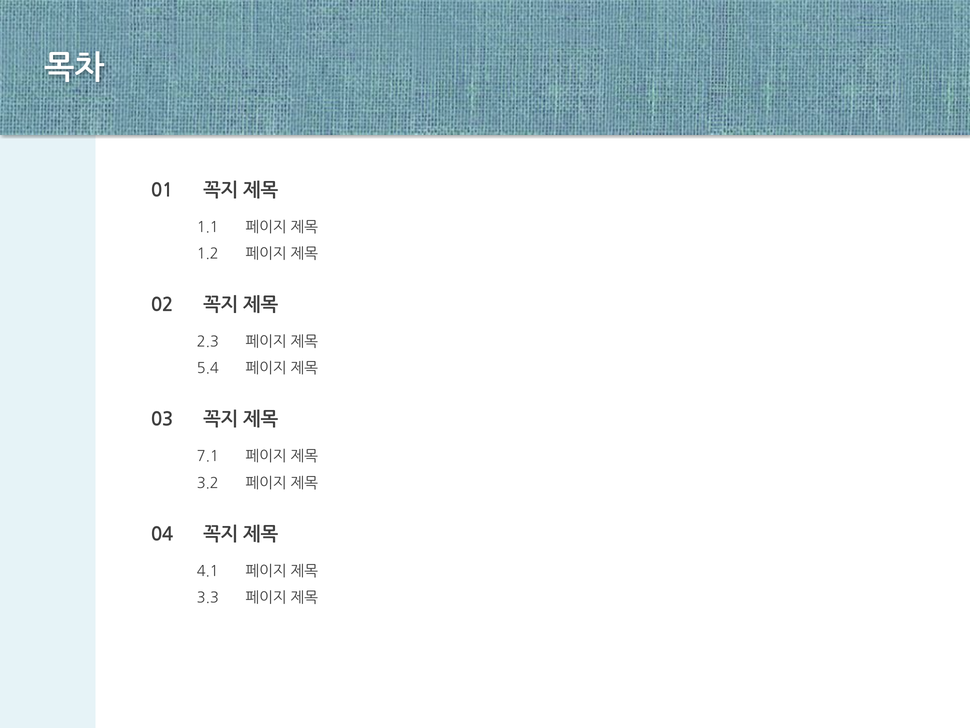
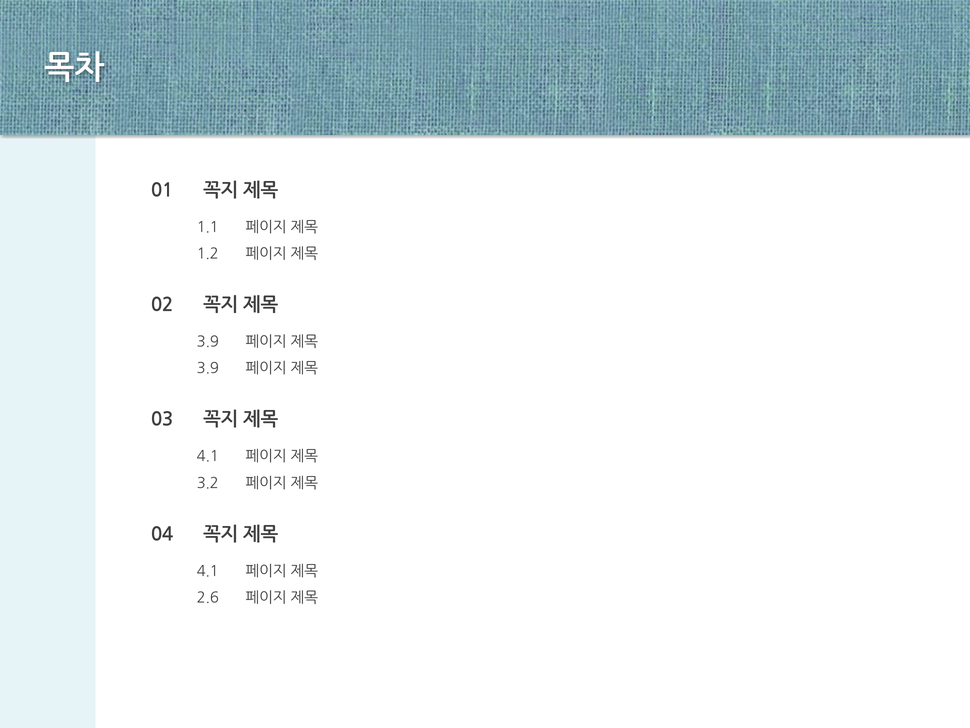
2.3: 2.3 -> 3.9 (208, 342)
5.4: 5.4 -> 3.9 (208, 368)
7.1: 7.1 -> 4.1 (208, 456)
3.3: 3.3 -> 2.6 (208, 597)
